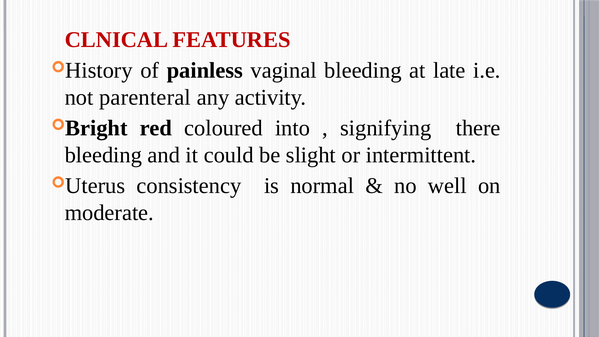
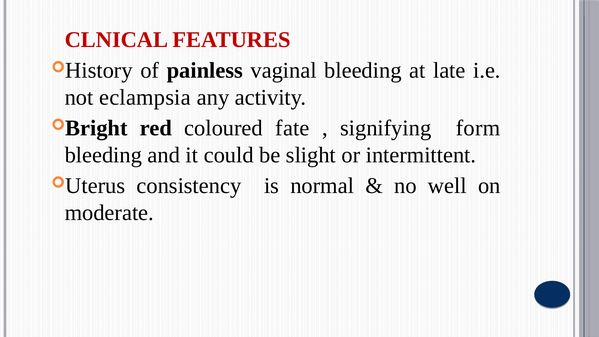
parenteral: parenteral -> eclampsia (145, 97)
into: into -> fate (292, 128)
there: there -> form (478, 128)
